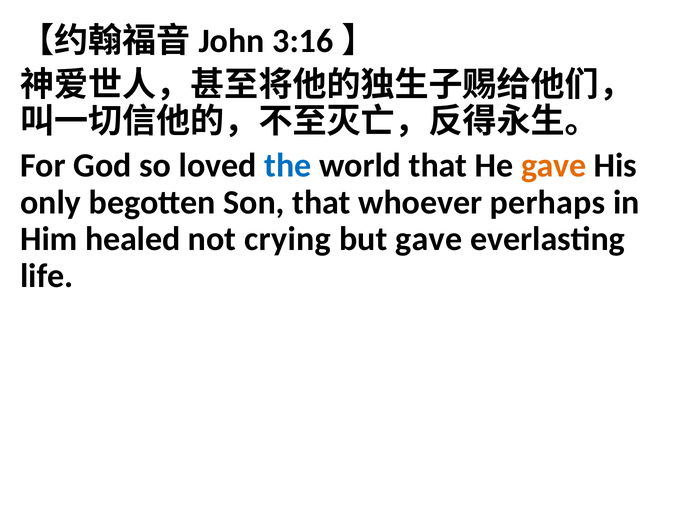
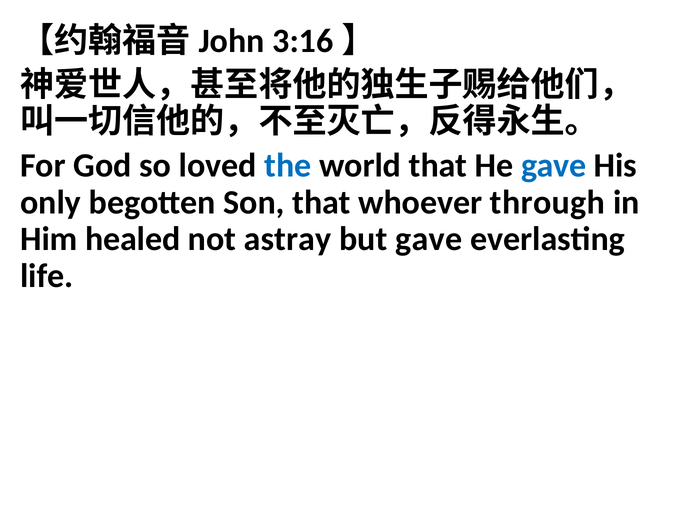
gave colour: orange -> blue (554, 166)
perhaps: perhaps -> through (547, 202)
crying: crying -> astray (288, 239)
